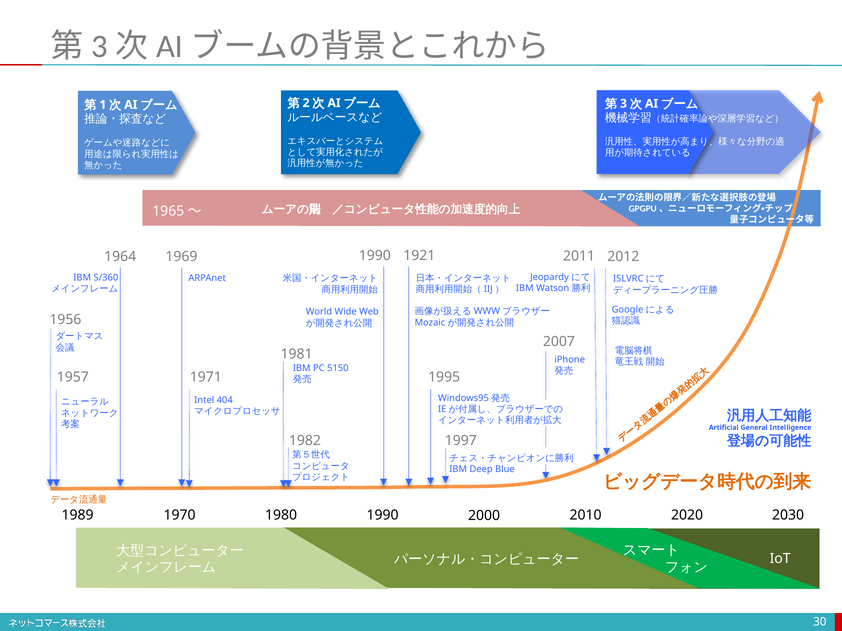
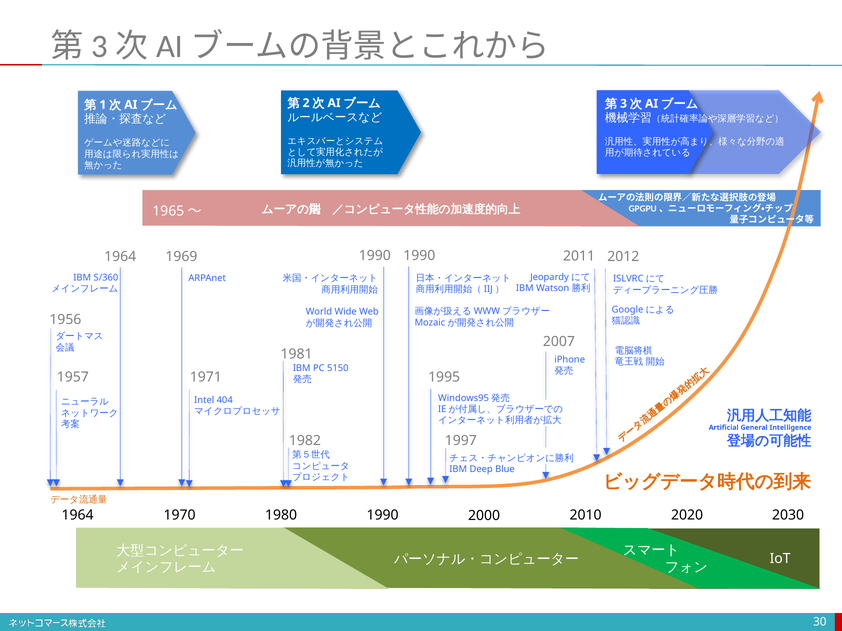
1990 1921: 1921 -> 1990 (419, 256)
1989: 1989 -> 1964 (78, 516)
